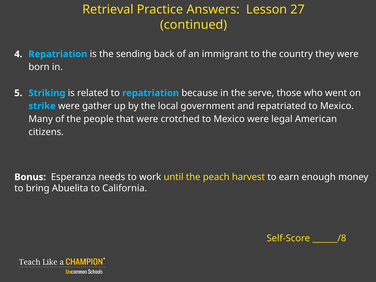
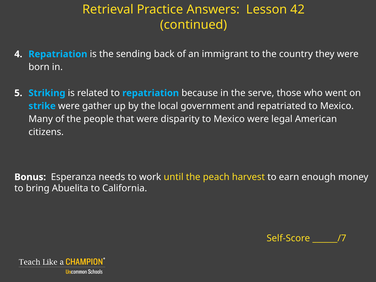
27: 27 -> 42 (298, 10)
crotched: crotched -> disparity (180, 119)
______/8: ______/8 -> ______/7 (329, 238)
